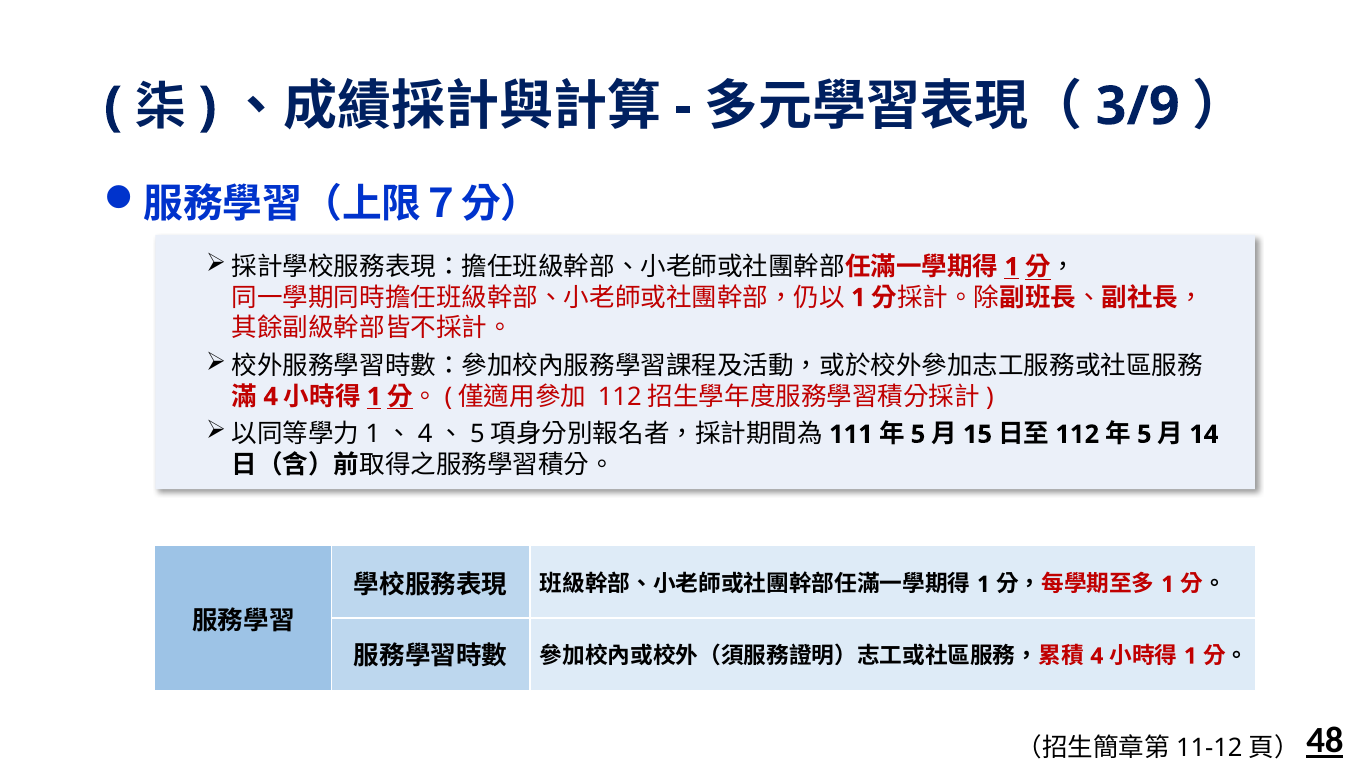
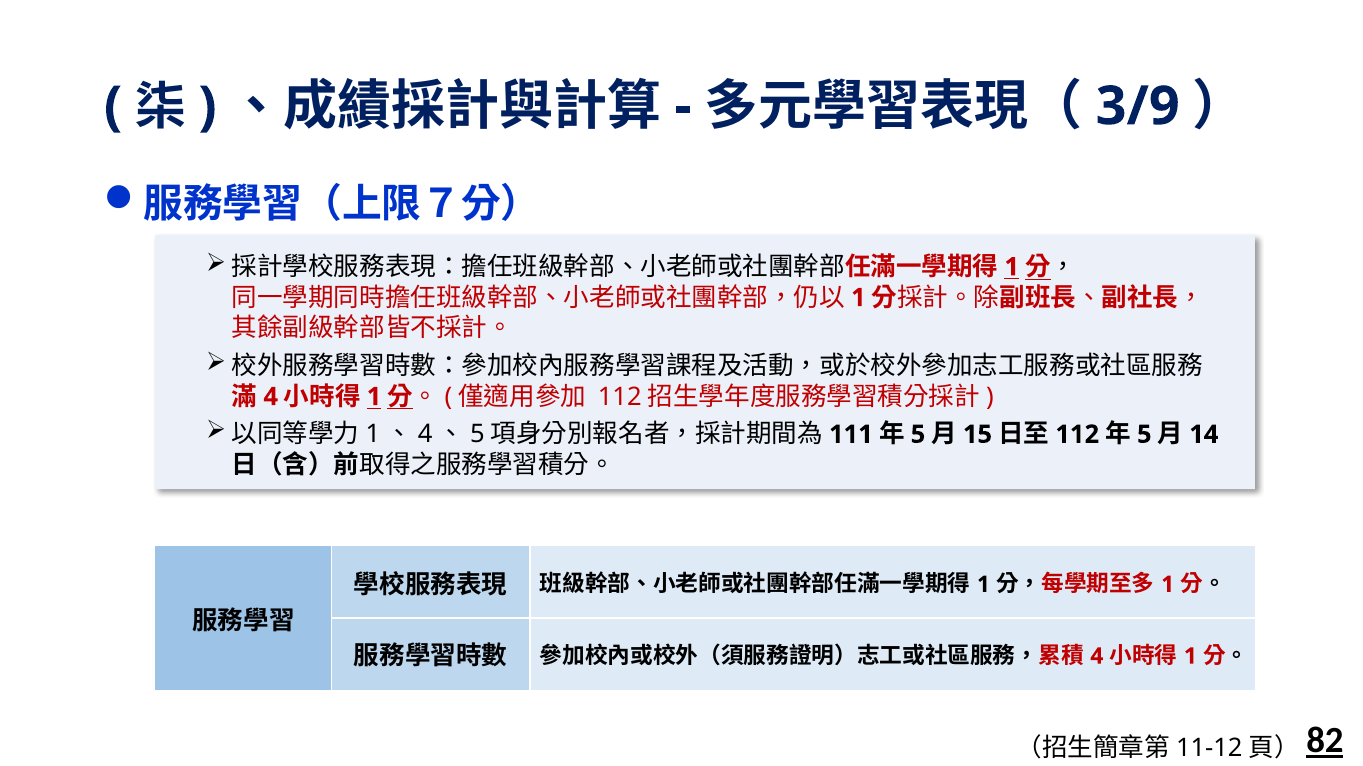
48: 48 -> 82 (1325, 741)
